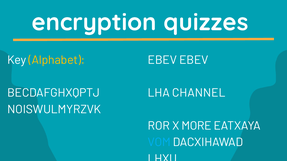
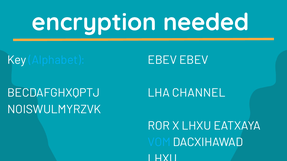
quizzes: quizzes -> needed (206, 22)
Alphabet colour: yellow -> light blue (57, 60)
X MORE: MORE -> LHXU (196, 126)
